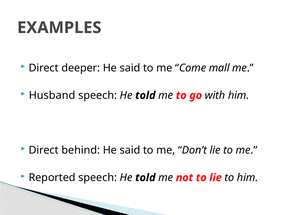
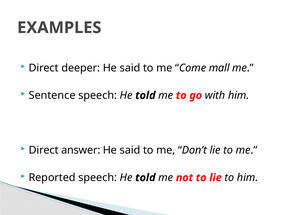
Husband: Husband -> Sentence (52, 95)
behind: behind -> answer (81, 150)
